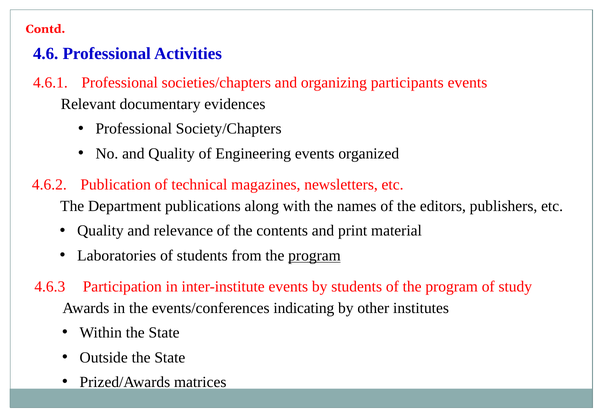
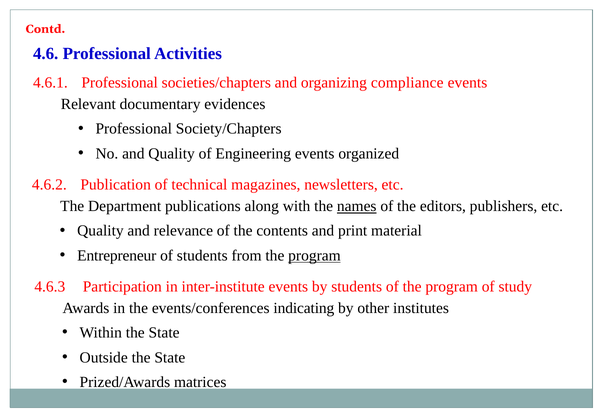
participants: participants -> compliance (407, 83)
names underline: none -> present (357, 206)
Laboratories: Laboratories -> Entrepreneur (117, 256)
